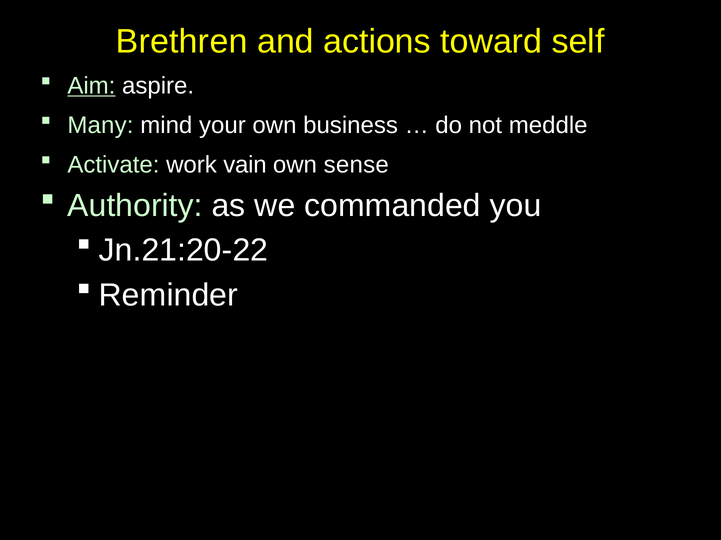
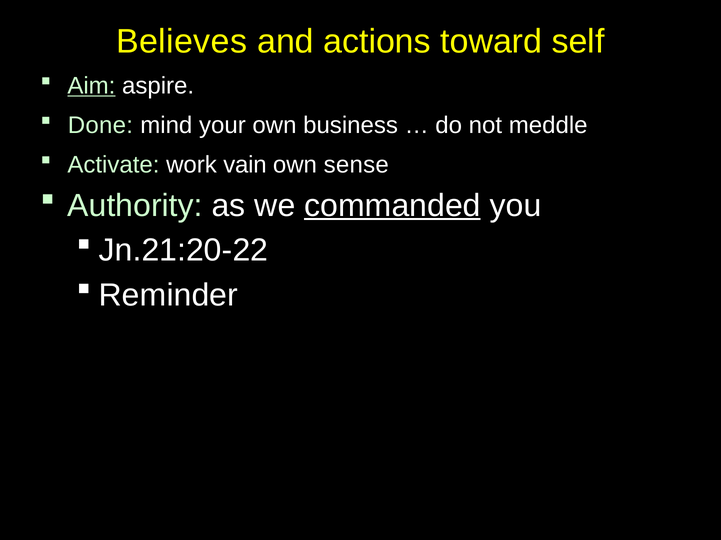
Brethren: Brethren -> Believes (182, 41)
Many: Many -> Done (100, 125)
commanded underline: none -> present (392, 206)
